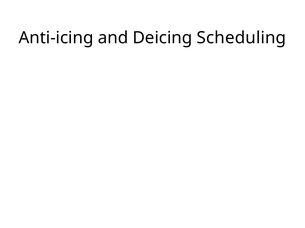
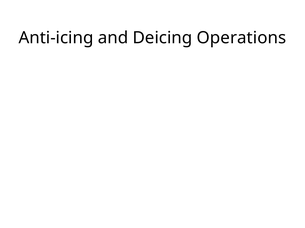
Scheduling: Scheduling -> Operations (241, 38)
